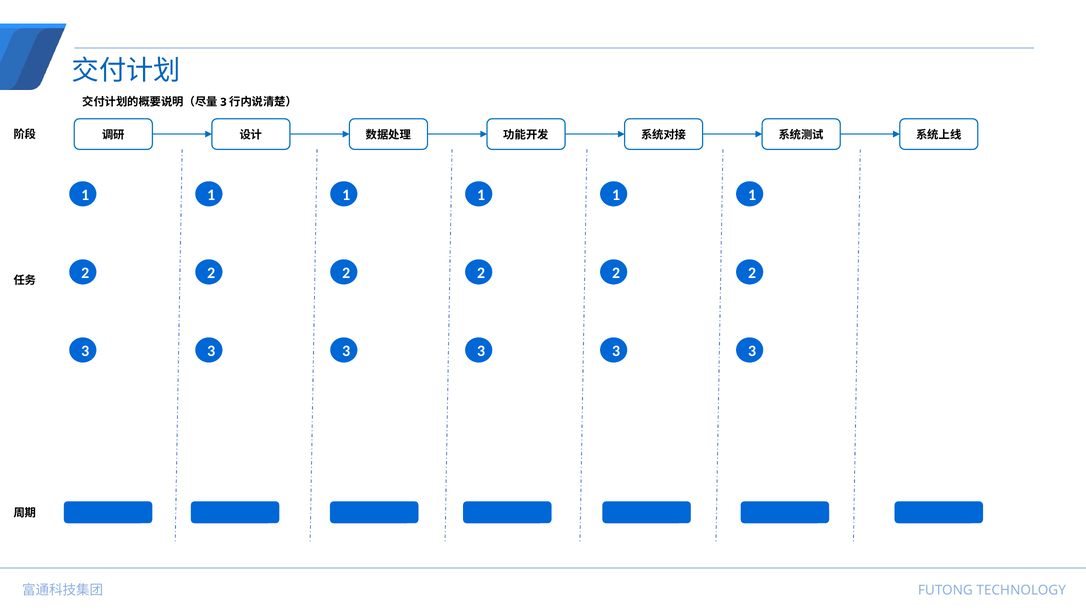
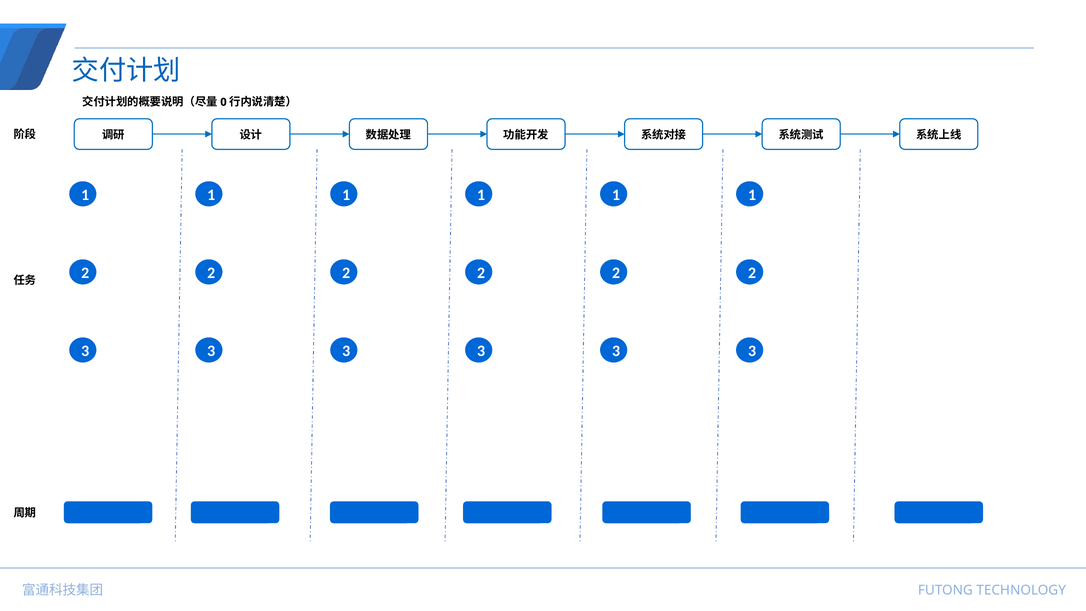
3: 3 -> 0 (223, 102)
